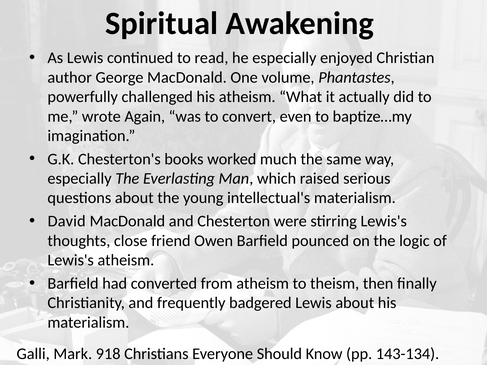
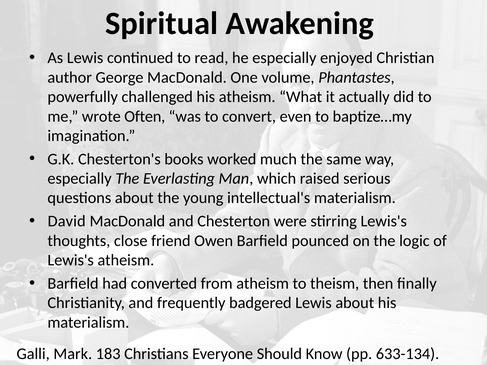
Again: Again -> Often (145, 116)
918: 918 -> 183 (108, 354)
143-134: 143-134 -> 633-134 (408, 354)
